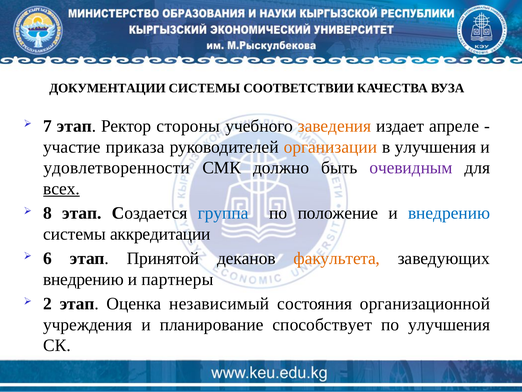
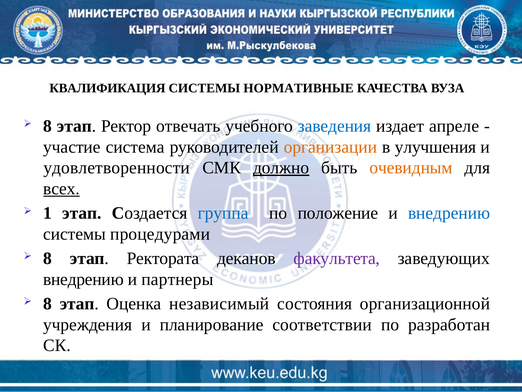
ДОКУМЕНТАЦИИ: ДОКУМЕНТАЦИИ -> КВАЛИФИКАЦИЯ (107, 88)
СООТВЕТСТВИИ: СООТВЕТСТВИИ -> НОРМАТИВНЫЕ (299, 88)
7: 7 -> 8 (48, 126)
стороны: стороны -> отвечать (188, 126)
заведения colour: orange -> blue (335, 126)
приказа: приказа -> система (135, 147)
должно underline: none -> present (281, 168)
очевидным colour: purple -> orange (411, 168)
8: 8 -> 1 (48, 213)
аккредитации: аккредитации -> процедурами (160, 234)
6: 6 -> 8 (48, 258)
Принятой: Принятой -> Ректората (163, 258)
факультета colour: orange -> purple (337, 258)
2: 2 -> 8 (48, 303)
способствует: способствует -> соответствии (322, 324)
по улучшения: улучшения -> разработан (449, 324)
